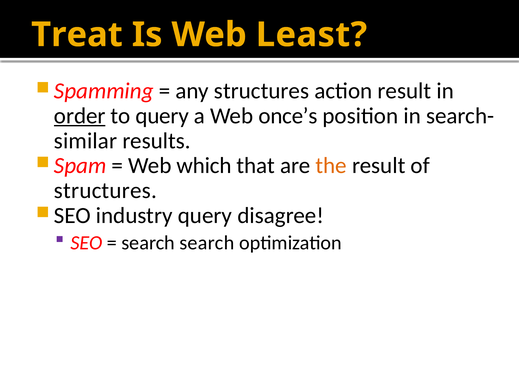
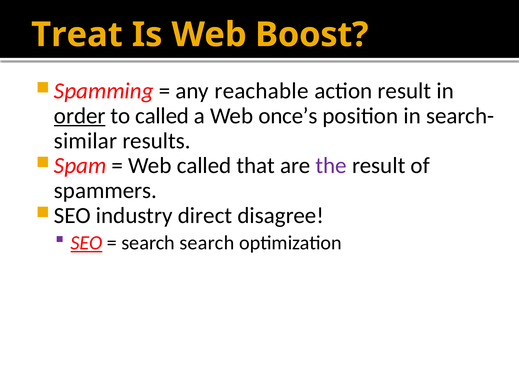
Least: Least -> Boost (312, 35)
any structures: structures -> reachable (261, 91)
to query: query -> called (162, 116)
Web which: which -> called (204, 166)
the colour: orange -> purple (331, 166)
structures: structures -> spammers (106, 191)
industry query: query -> direct (205, 216)
SEO underline: none -> present (87, 243)
